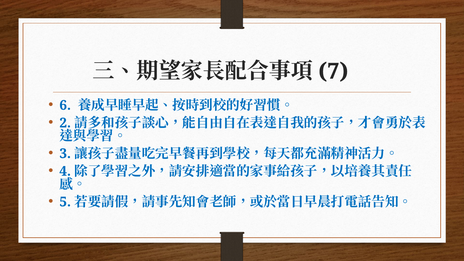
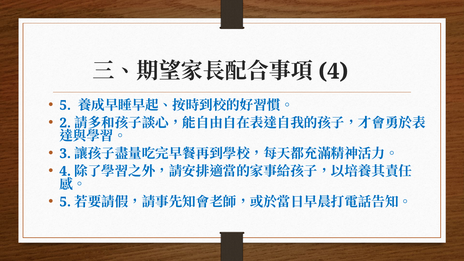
7: 7 -> 4 (333, 71)
6: 6 -> 5 (65, 105)
